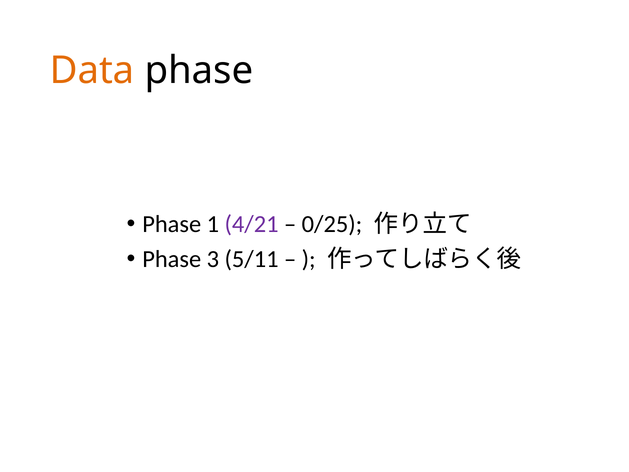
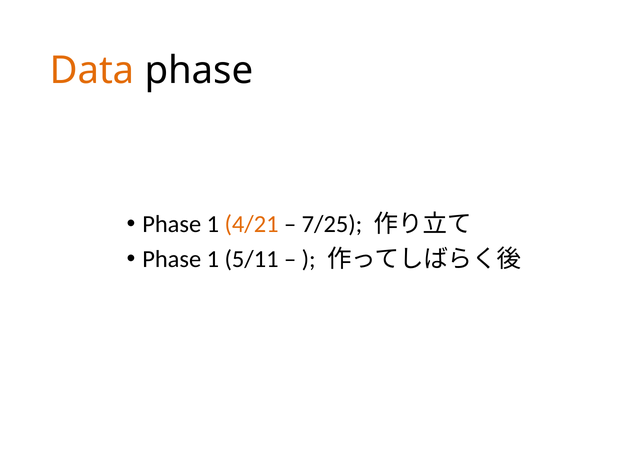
4/21 colour: purple -> orange (252, 224)
0/25: 0/25 -> 7/25 (332, 224)
3: 3 -> 1 (213, 259)
